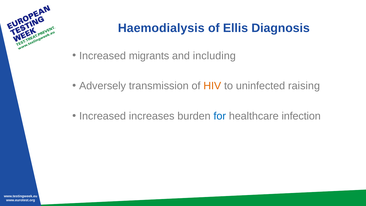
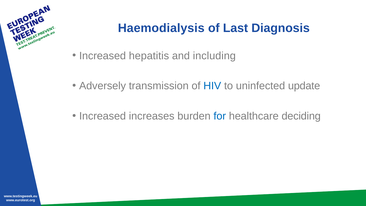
Ellis: Ellis -> Last (236, 28)
migrants: migrants -> hepatitis (149, 56)
HIV colour: orange -> blue (212, 86)
raising: raising -> update (304, 86)
infection: infection -> deciding (301, 116)
